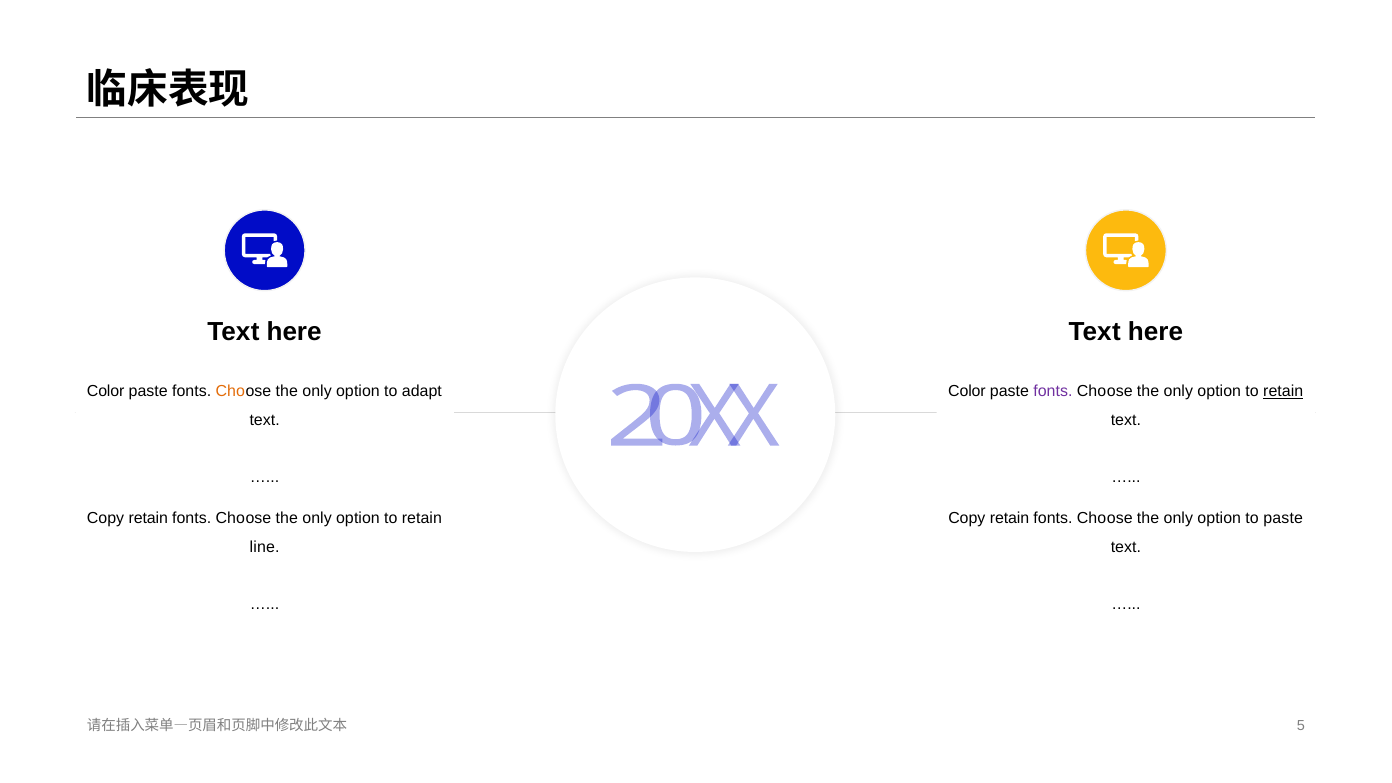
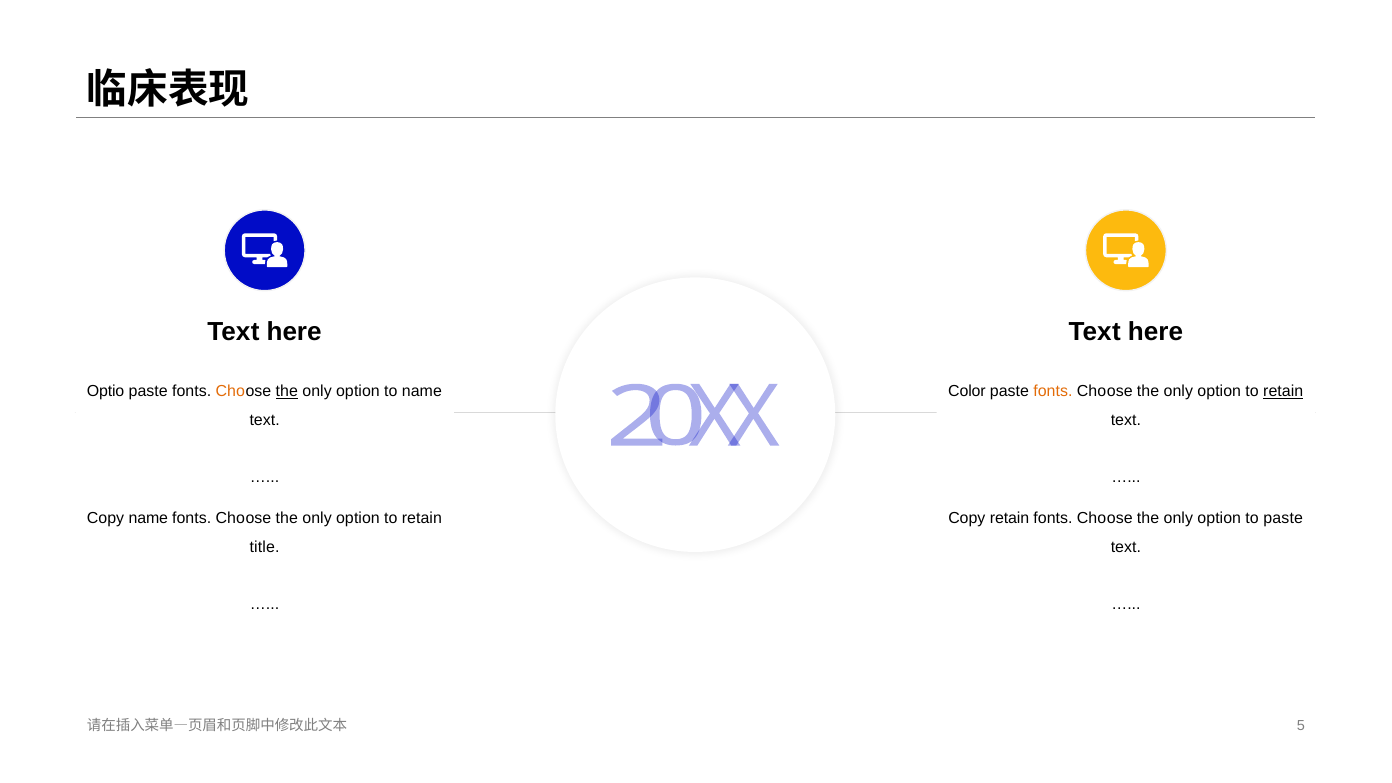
Color: Color -> Optio (106, 391)
the underline: none -> present (287, 391)
to adapt: adapt -> name (422, 391)
fonts colour: purple -> orange (1053, 391)
retain: retain -> name (148, 518)
line: line -> title (265, 547)
